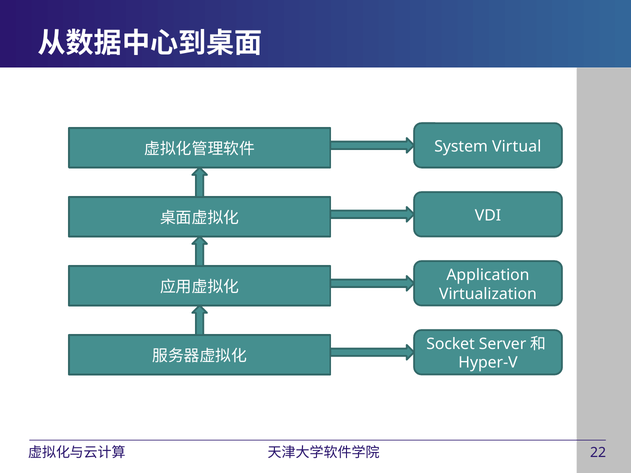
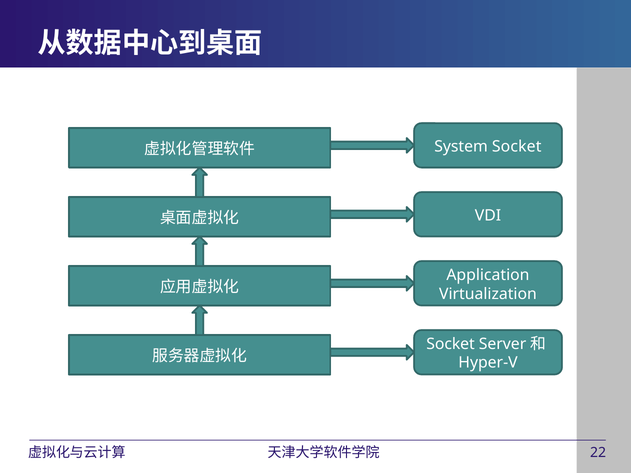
System Virtual: Virtual -> Socket (517, 146)
